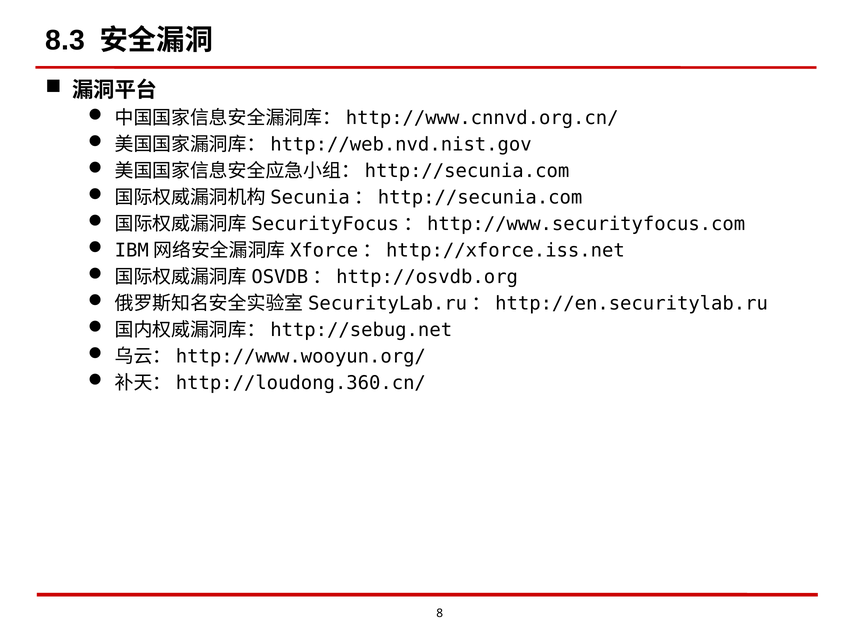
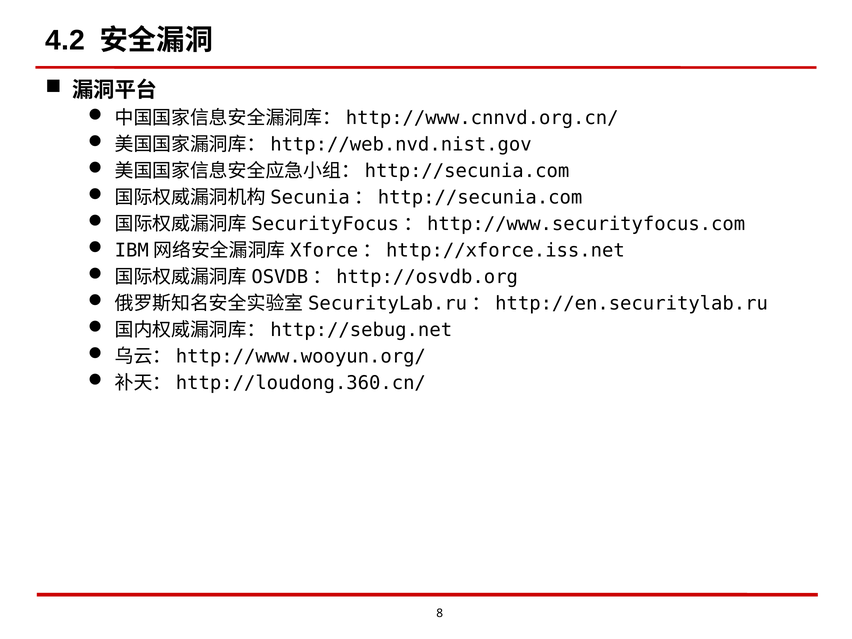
8.3: 8.3 -> 4.2 (65, 41)
